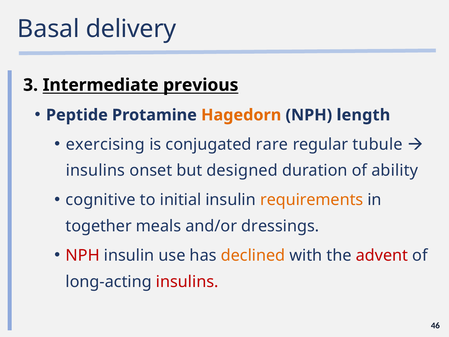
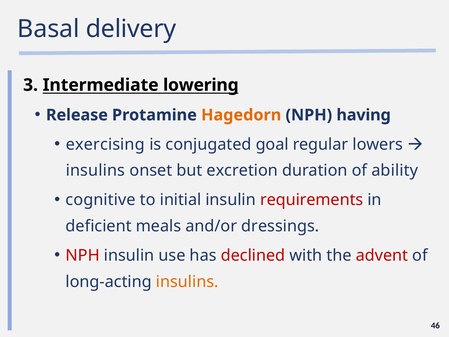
previous: previous -> lowering (201, 85)
Peptide: Peptide -> Release (77, 115)
length: length -> having (364, 115)
rare: rare -> goal (272, 144)
tubule: tubule -> lowers (378, 144)
designed: designed -> excretion (242, 170)
requirements colour: orange -> red (312, 200)
together: together -> deficient (99, 226)
declined colour: orange -> red (253, 255)
insulins colour: red -> orange (187, 281)
